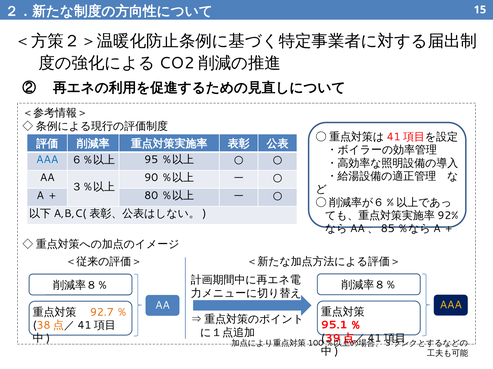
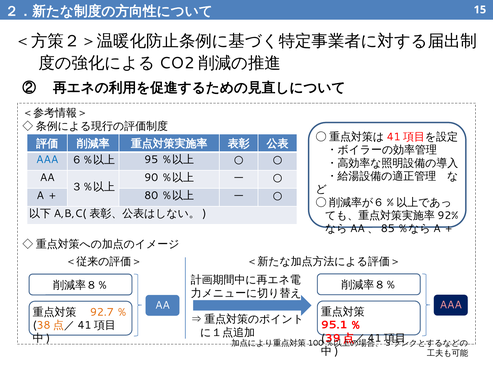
AAA colour: yellow -> pink (451, 306)
